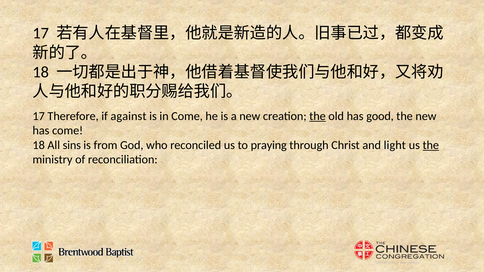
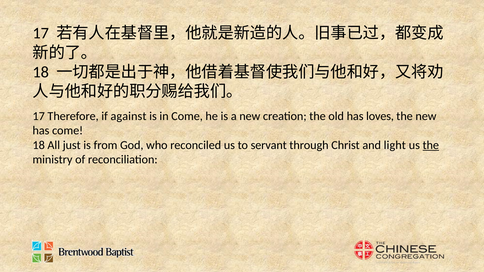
the underline: present -> none (318, 116)
good: good -> loves (380, 116)
sins: sins -> just (72, 145)
praying: praying -> servant (269, 145)
